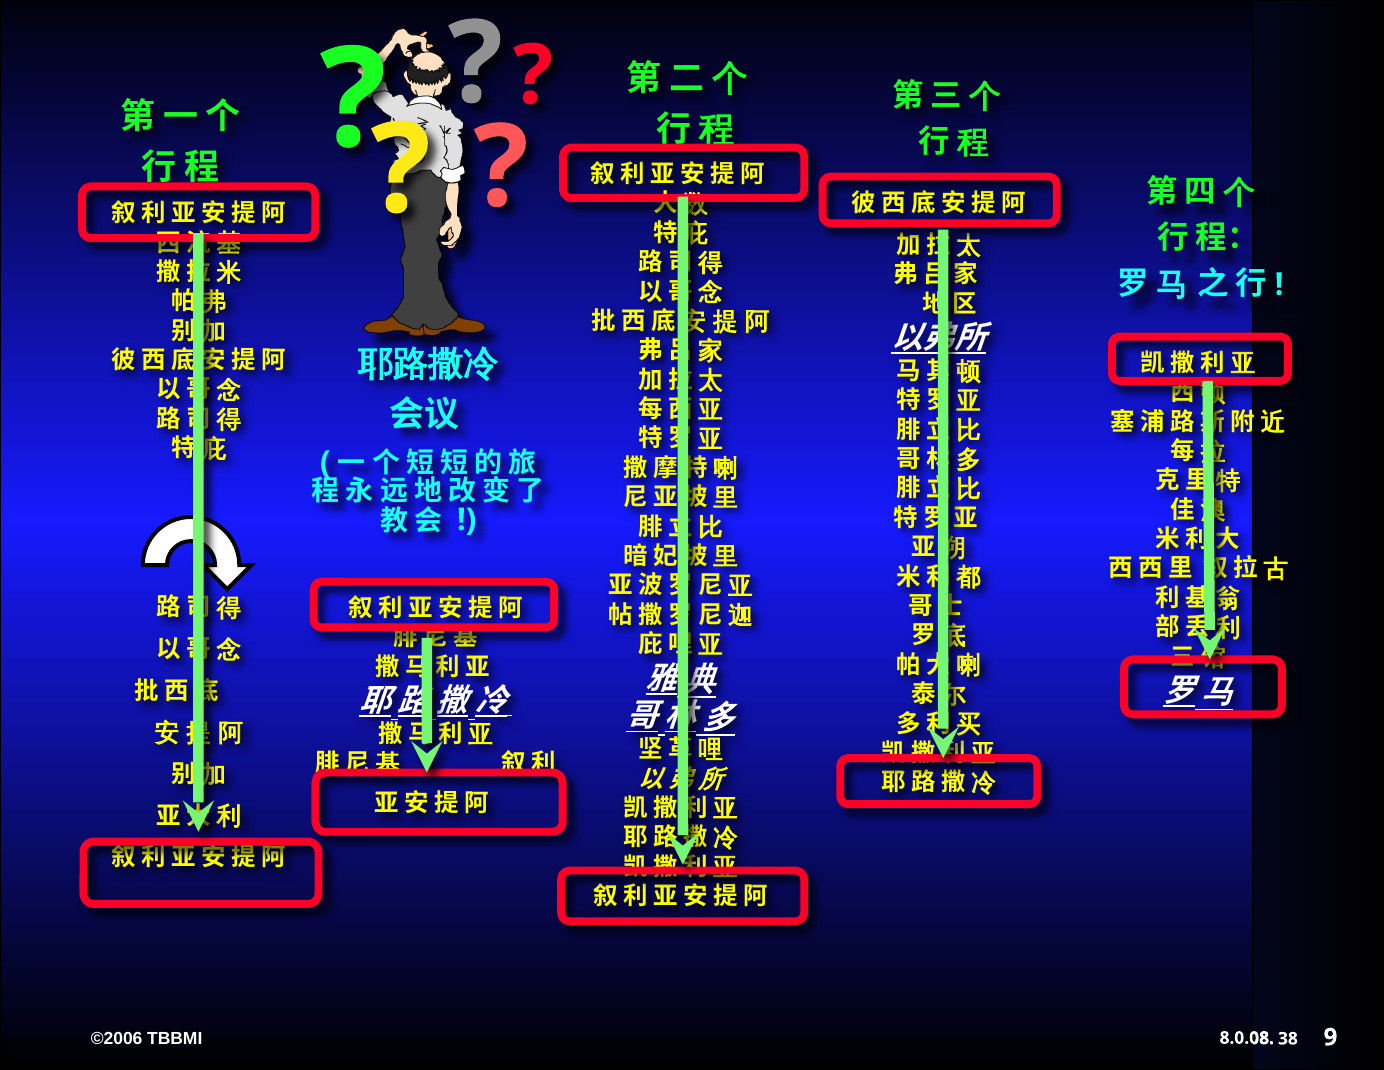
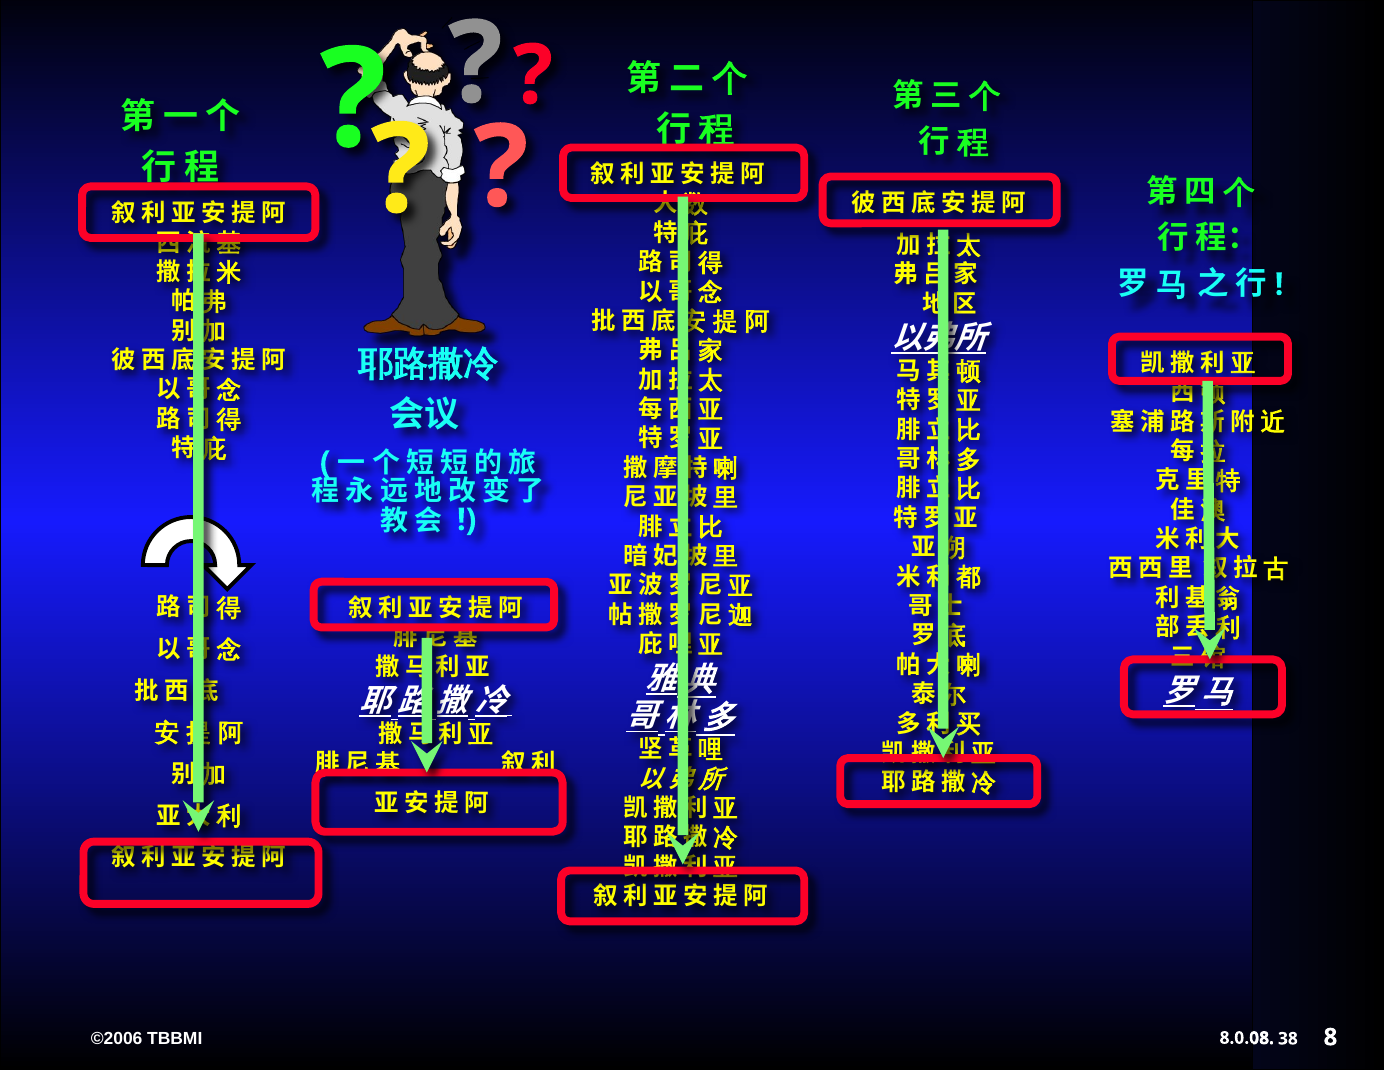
9: 9 -> 8 (1330, 1037)
